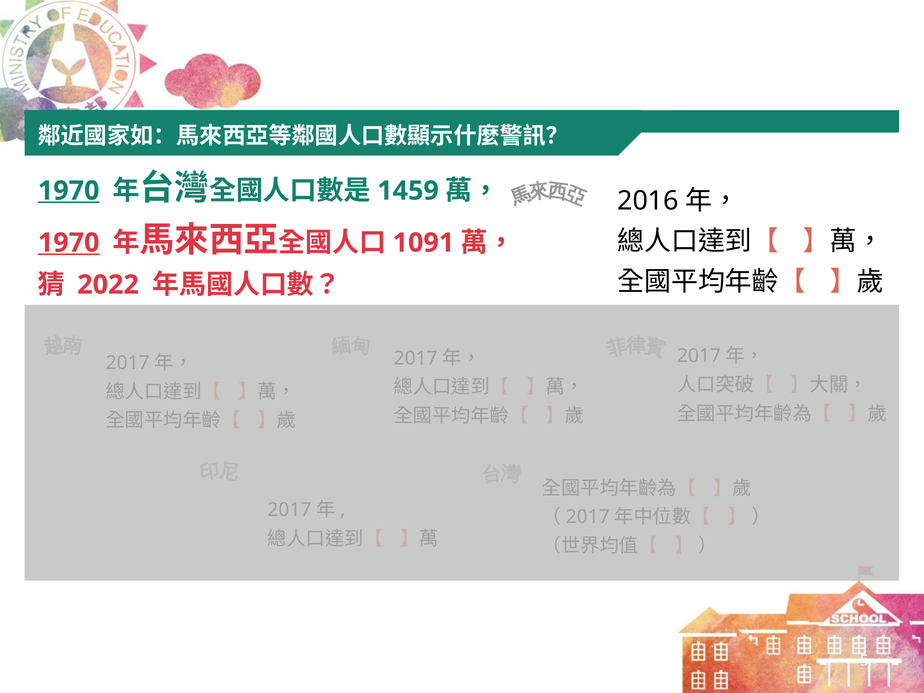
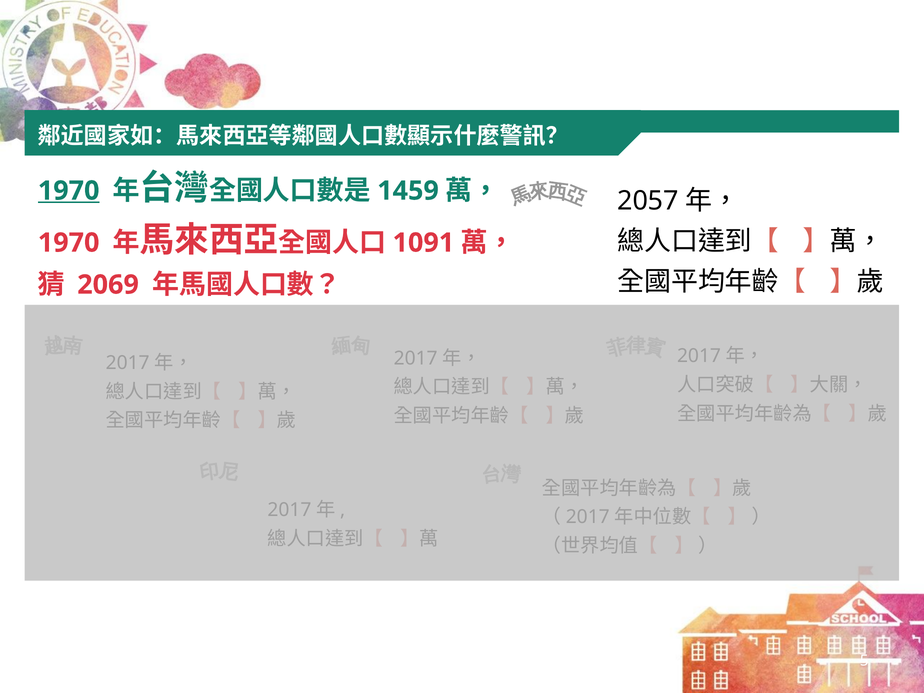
2016: 2016 -> 2057 (648, 201)
1970 underline: present -> none (69, 243)
2022: 2022 -> 2069 (108, 285)
